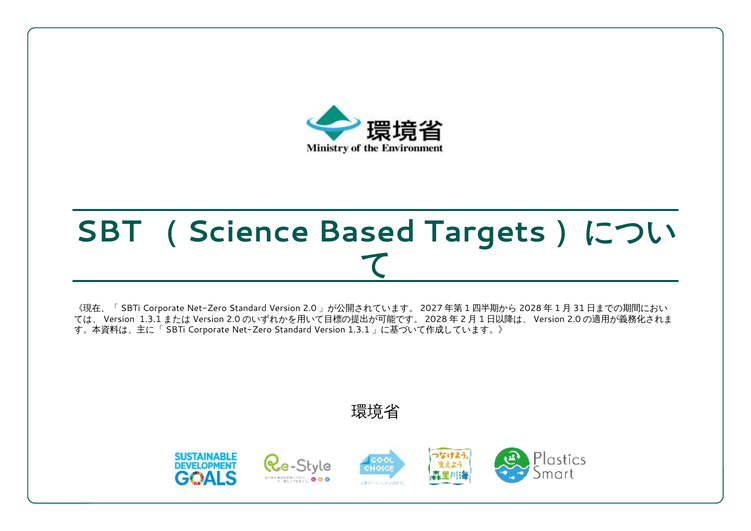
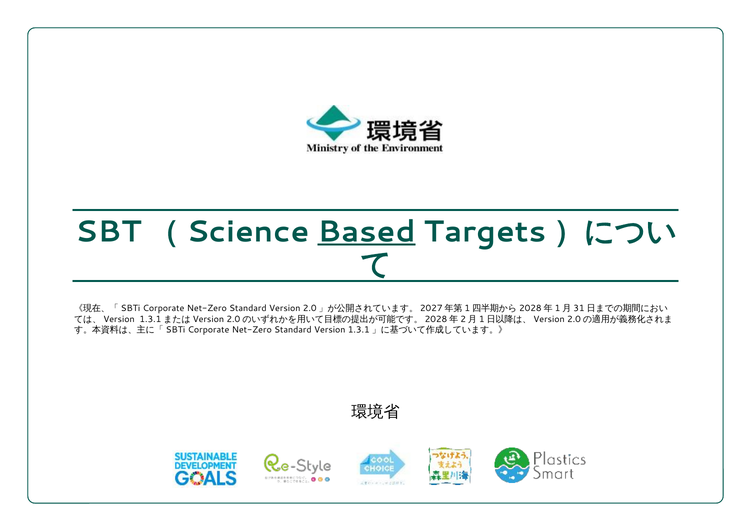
Based underline: none -> present (367, 232)
